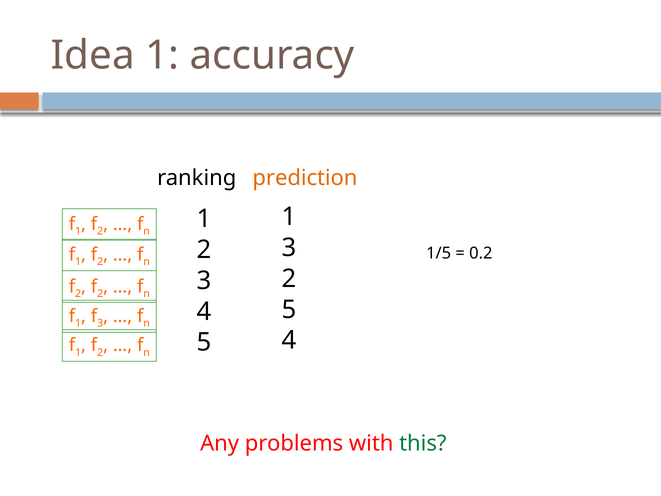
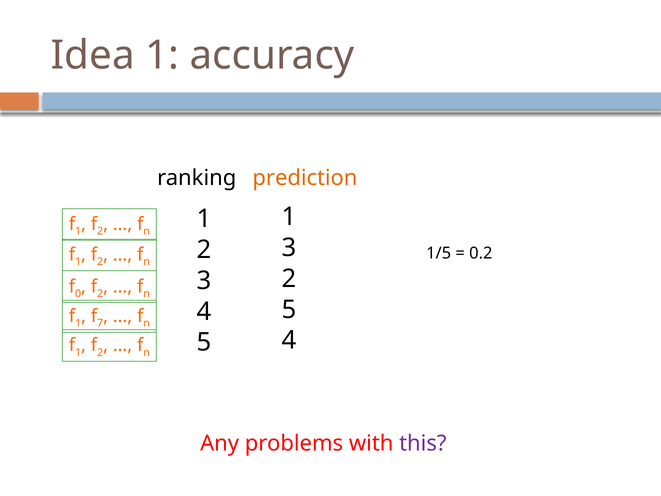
2: 2 -> 0 (78, 293)
3: 3 -> 7 (100, 323)
this colour: green -> purple (423, 443)
